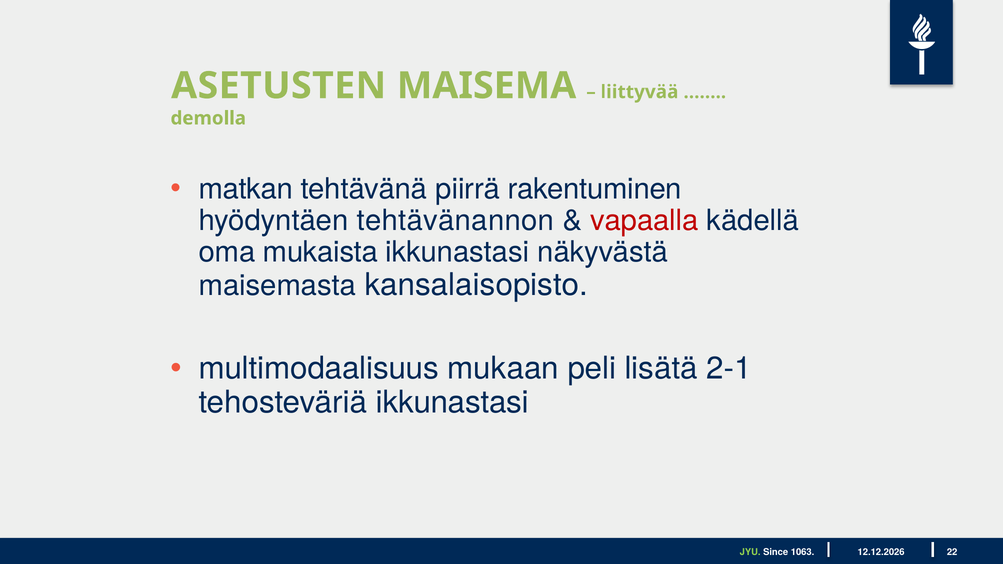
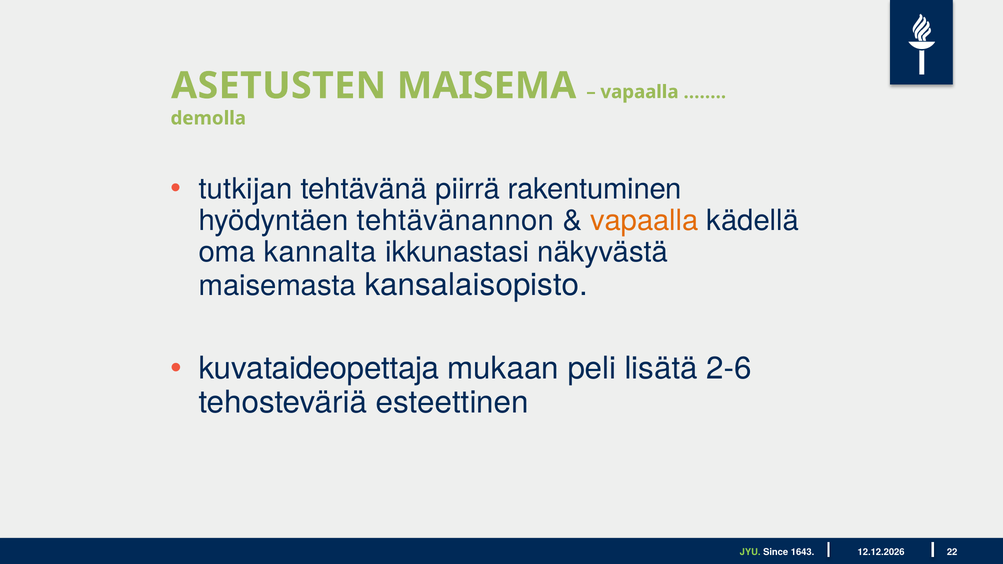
liittyvää: liittyvää -> vapaalla (640, 92)
matkan: matkan -> tutkijan (246, 189)
vapaalla colour: red -> orange (644, 221)
mukaista: mukaista -> kannalta (320, 252)
multimodaalisuus: multimodaalisuus -> kuvataideopettaja (319, 369)
2-1: 2-1 -> 2-6 (729, 369)
tehosteväriä ikkunastasi: ikkunastasi -> esteettinen (452, 402)
1063: 1063 -> 1643 (803, 552)
